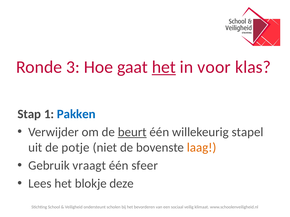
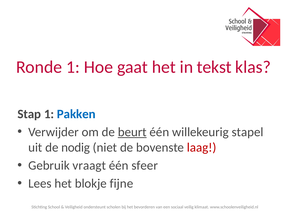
Ronde 3: 3 -> 1 (73, 67)
het underline: present -> none (164, 67)
voor: voor -> tekst (214, 67)
potje: potje -> nodig (76, 148)
laag colour: orange -> red (202, 148)
deze: deze -> fijne (121, 184)
